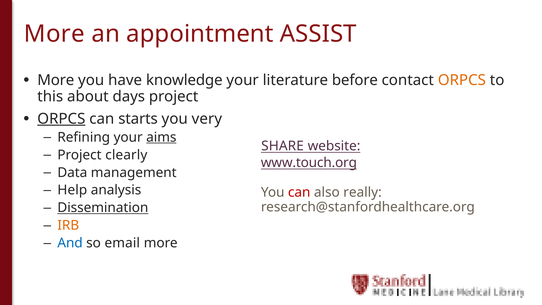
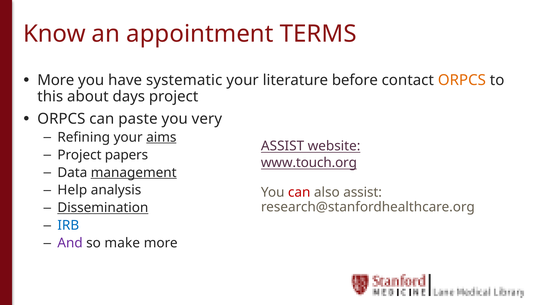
More: More -> Know (55, 34)
ASSIST: ASSIST -> TERMS (318, 34)
knowledge: knowledge -> systematic (184, 80)
ORPCS underline: present -> none (61, 119)
starts: starts -> paste (138, 119)
SHARE: SHARE -> ASSIST (283, 146)
clearly: clearly -> papers (126, 155)
management underline: none -> present (134, 172)
also really: really -> assist (363, 192)
IRB colour: orange -> blue (68, 225)
And colour: blue -> purple (70, 243)
email: email -> make (122, 243)
